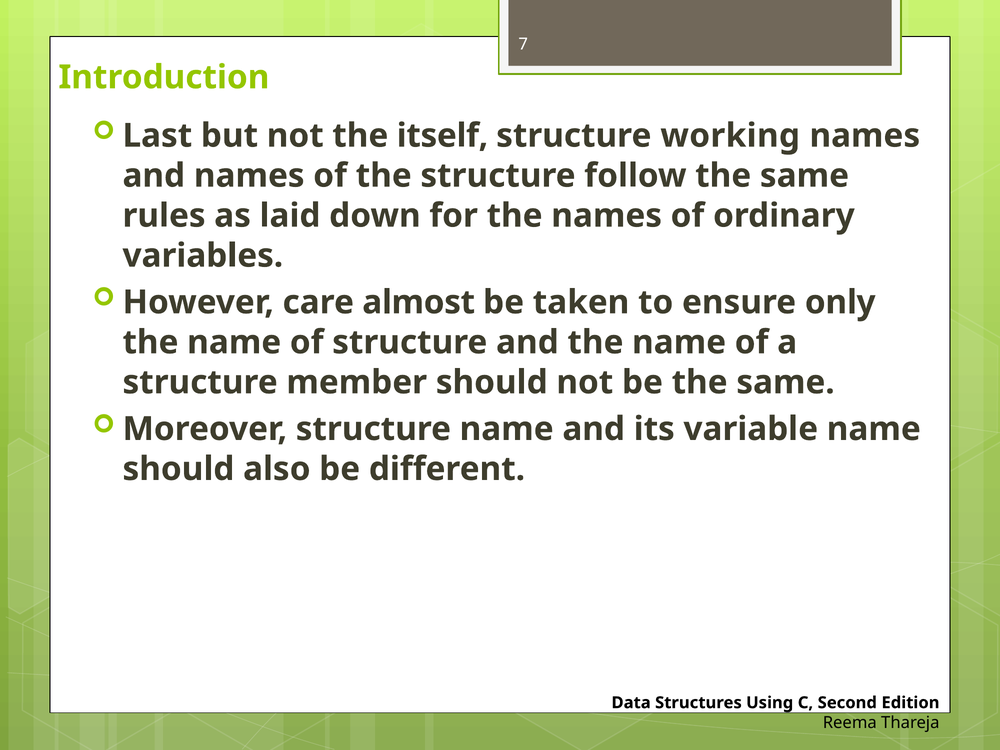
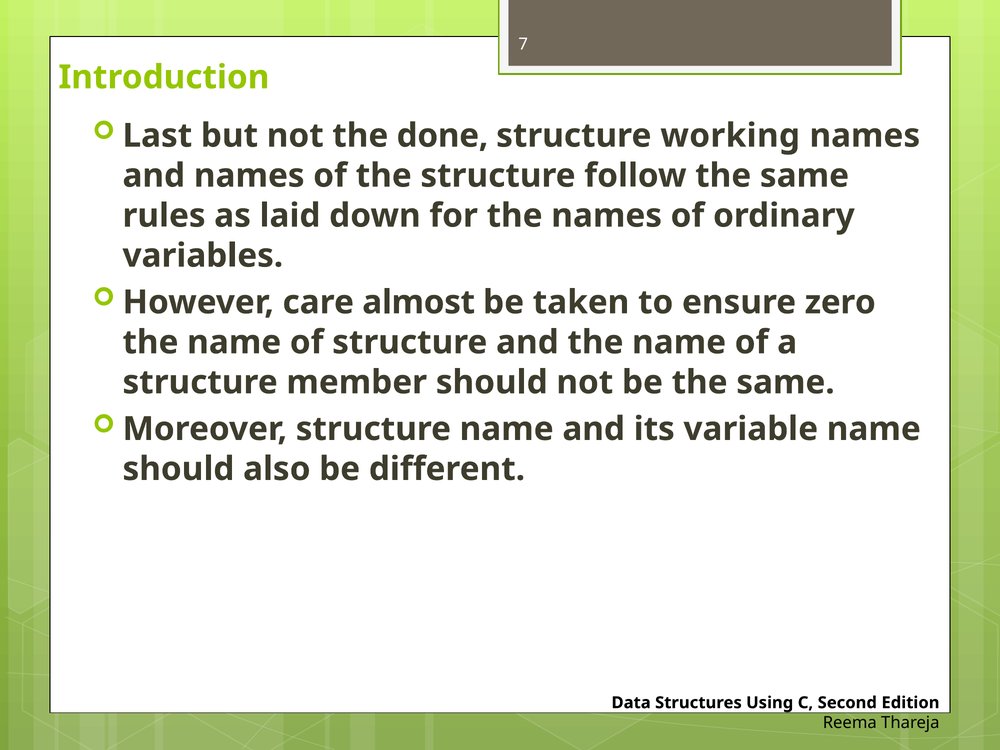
itself: itself -> done (442, 136)
only: only -> zero (840, 302)
